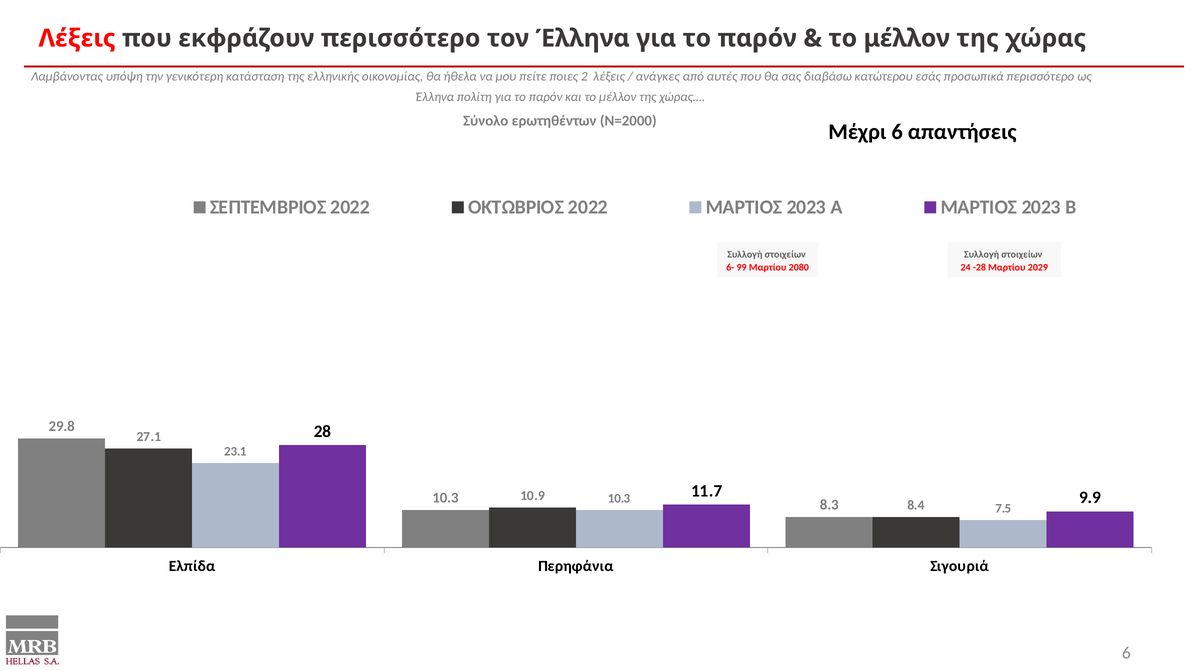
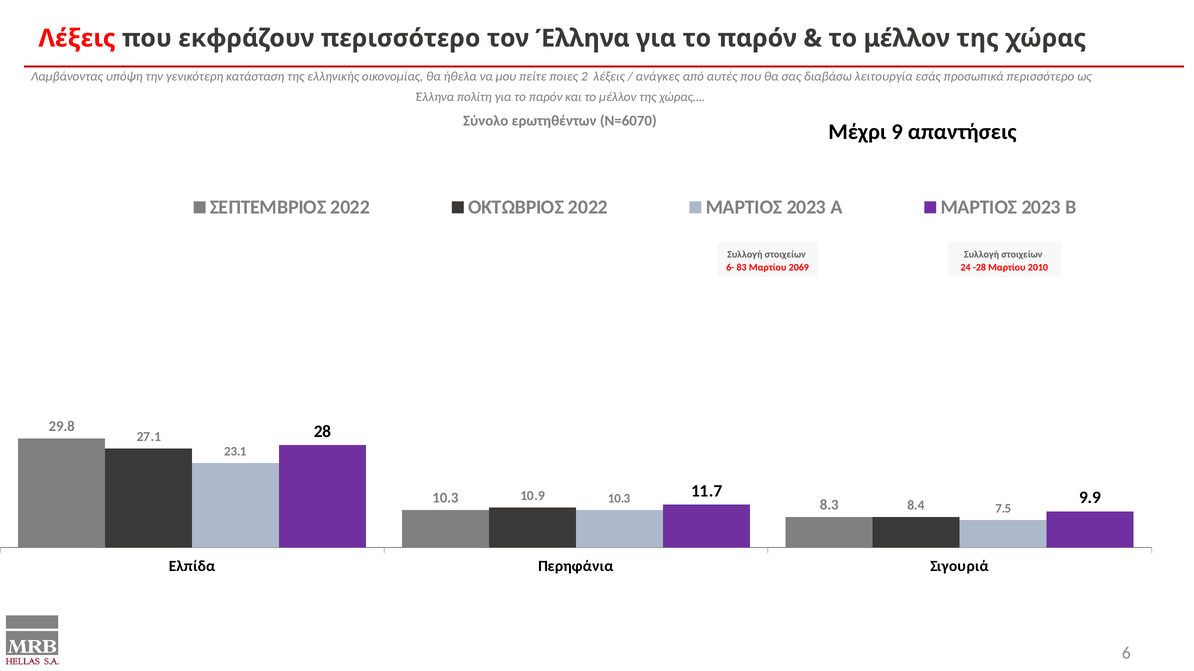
κατώτερου: κατώτερου -> λειτουργία (884, 77)
Ν=2000: Ν=2000 -> Ν=6070 (628, 121)
Μέχρι 6: 6 -> 9 (897, 132)
99: 99 -> 83 (742, 268)
2080: 2080 -> 2069 (799, 268)
2029: 2029 -> 2010 (1038, 268)
